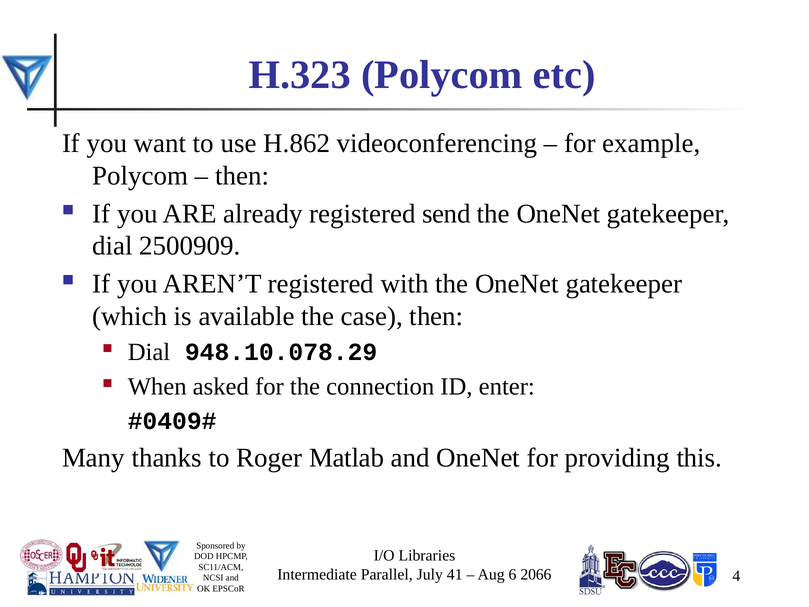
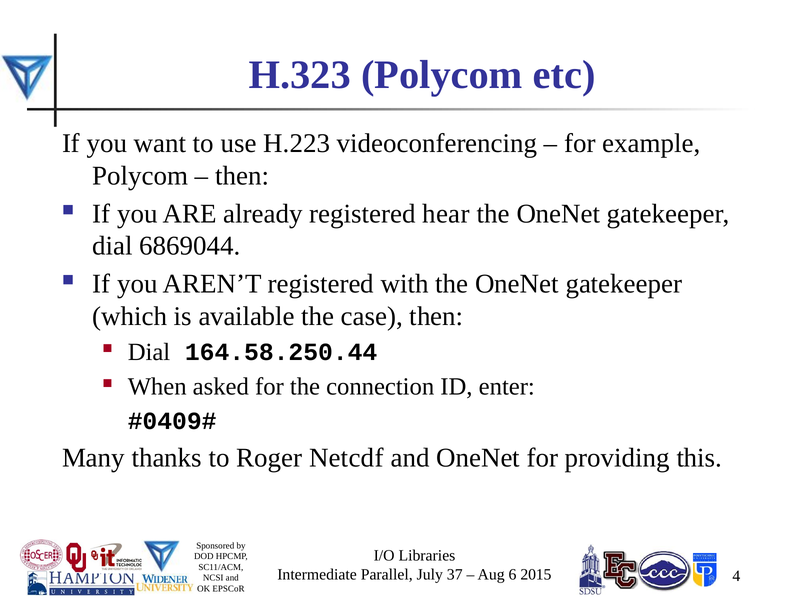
H.862: H.862 -> H.223 (297, 143)
send: send -> hear (446, 214)
2500909: 2500909 -> 6869044 (190, 246)
948.10.078.29: 948.10.078.29 -> 164.58.250.44 (281, 352)
Matlab: Matlab -> Netcdf (346, 458)
41: 41 -> 37 (455, 574)
2066: 2066 -> 2015 (536, 574)
